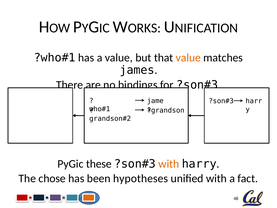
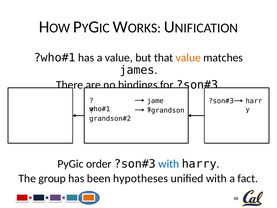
these: these -> order (99, 164)
with colour: orange -> blue (169, 164)
chose: chose -> group (52, 178)
